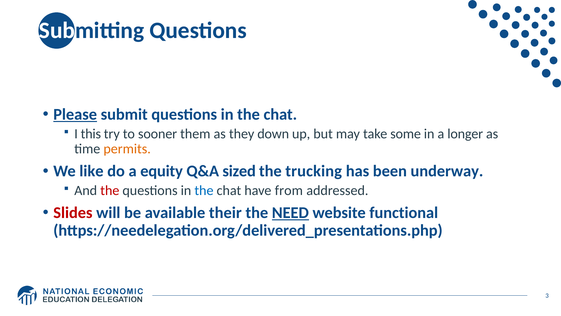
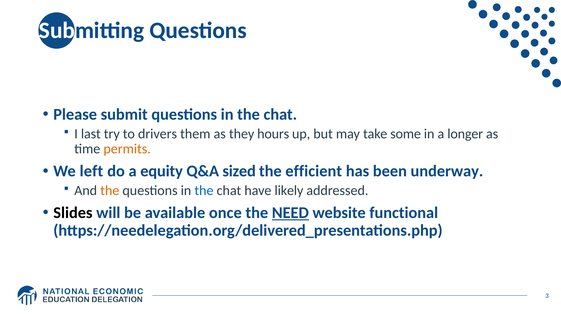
Please underline: present -> none (75, 114)
this: this -> last (91, 134)
sooner: sooner -> drivers (158, 134)
down: down -> hours (273, 134)
like: like -> left (91, 171)
trucking: trucking -> efficient (314, 171)
the colour: red -> orange (110, 190)
from: from -> likely (289, 190)
Slides colour: red -> black (73, 213)
their: their -> once (225, 213)
